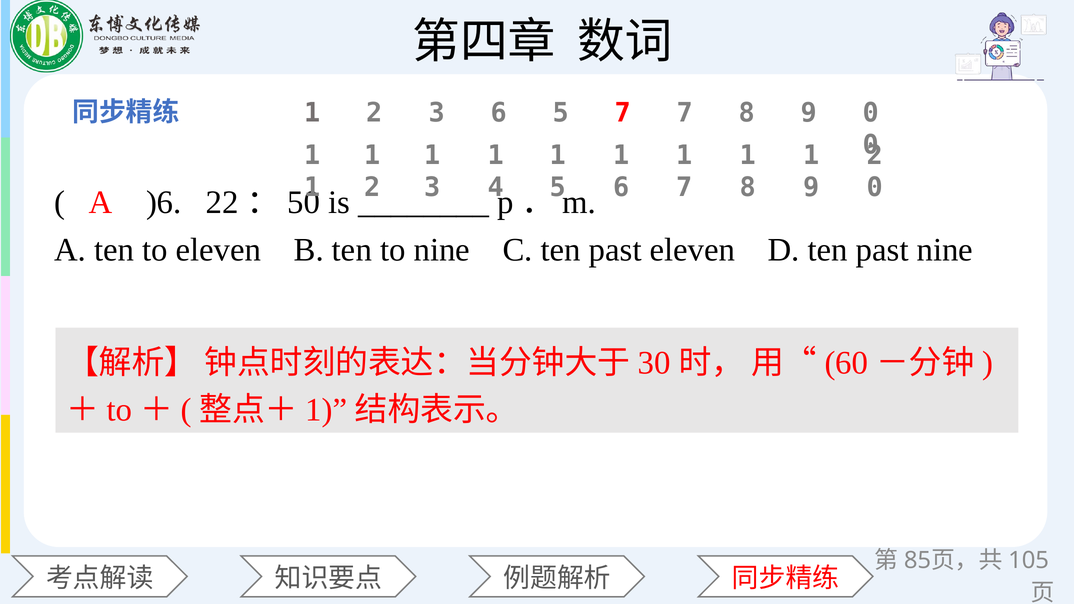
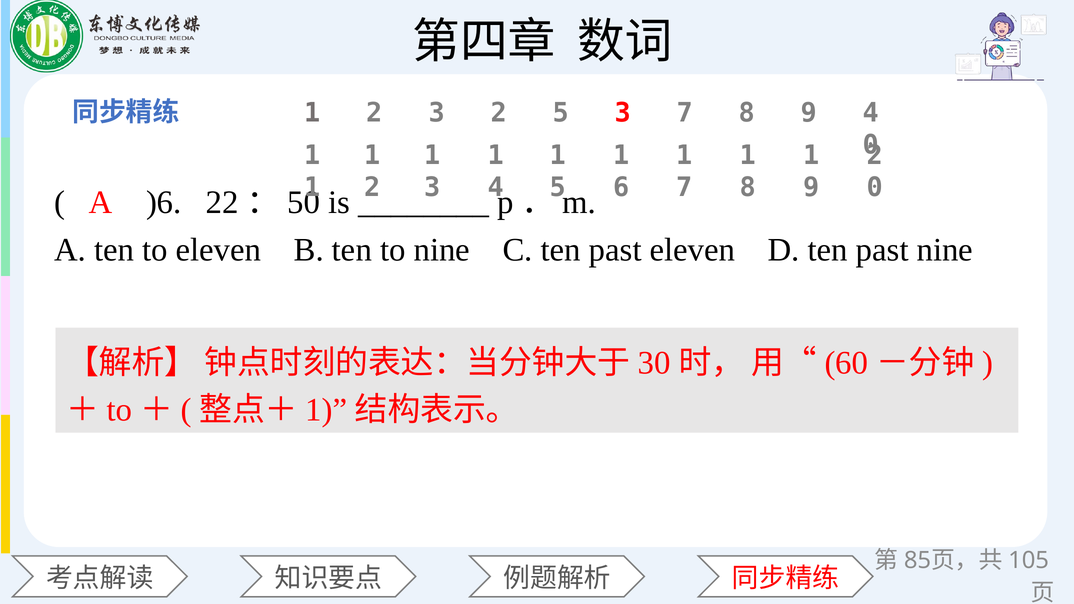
3 6: 6 -> 2 (499, 113)
5 7: 7 -> 3 (623, 113)
9 0: 0 -> 4 (871, 113)
